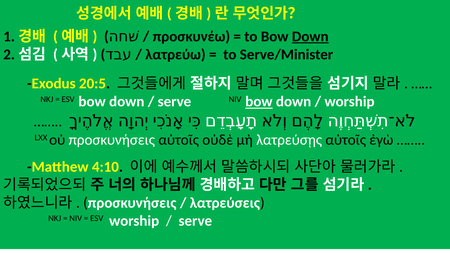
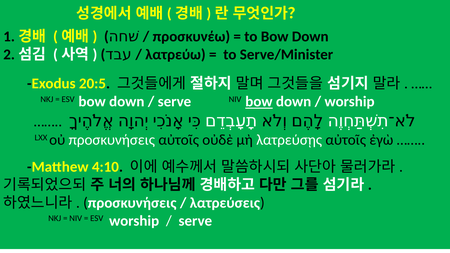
Down underline: present -> none (310, 36)
